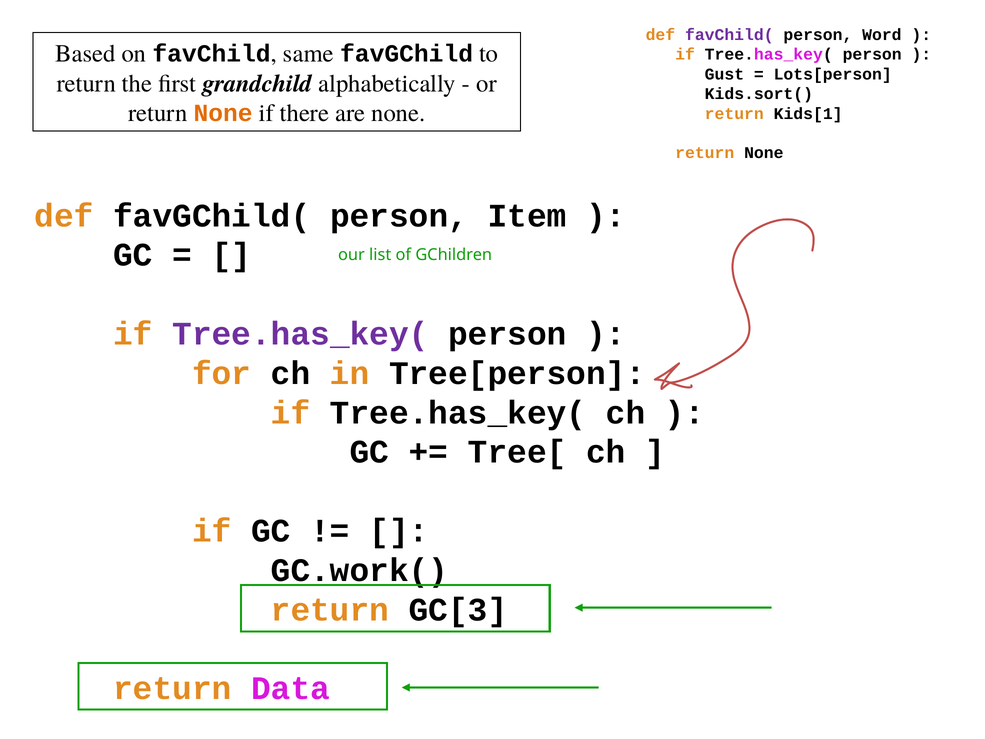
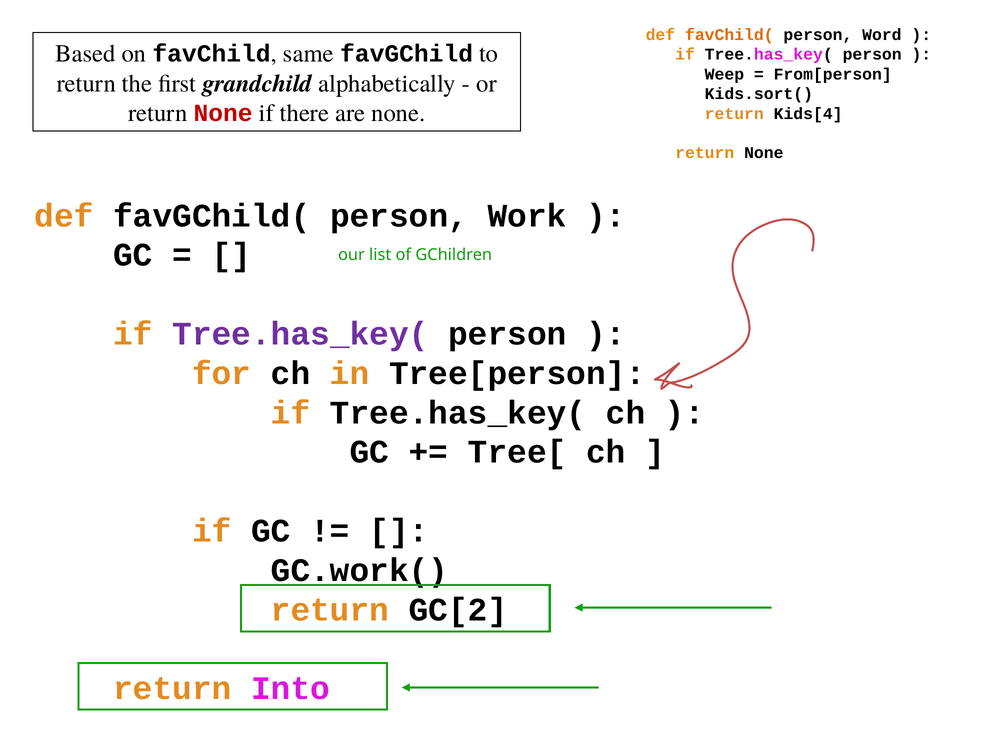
favChild( colour: purple -> orange (729, 35)
Gust: Gust -> Weep (724, 74)
Lots[person: Lots[person -> From[person (833, 74)
None colour: orange -> red (223, 113)
Kids[1: Kids[1 -> Kids[4 (808, 114)
Item: Item -> Work (527, 216)
GC[3: GC[3 -> GC[2 (458, 610)
Data: Data -> Into (291, 688)
